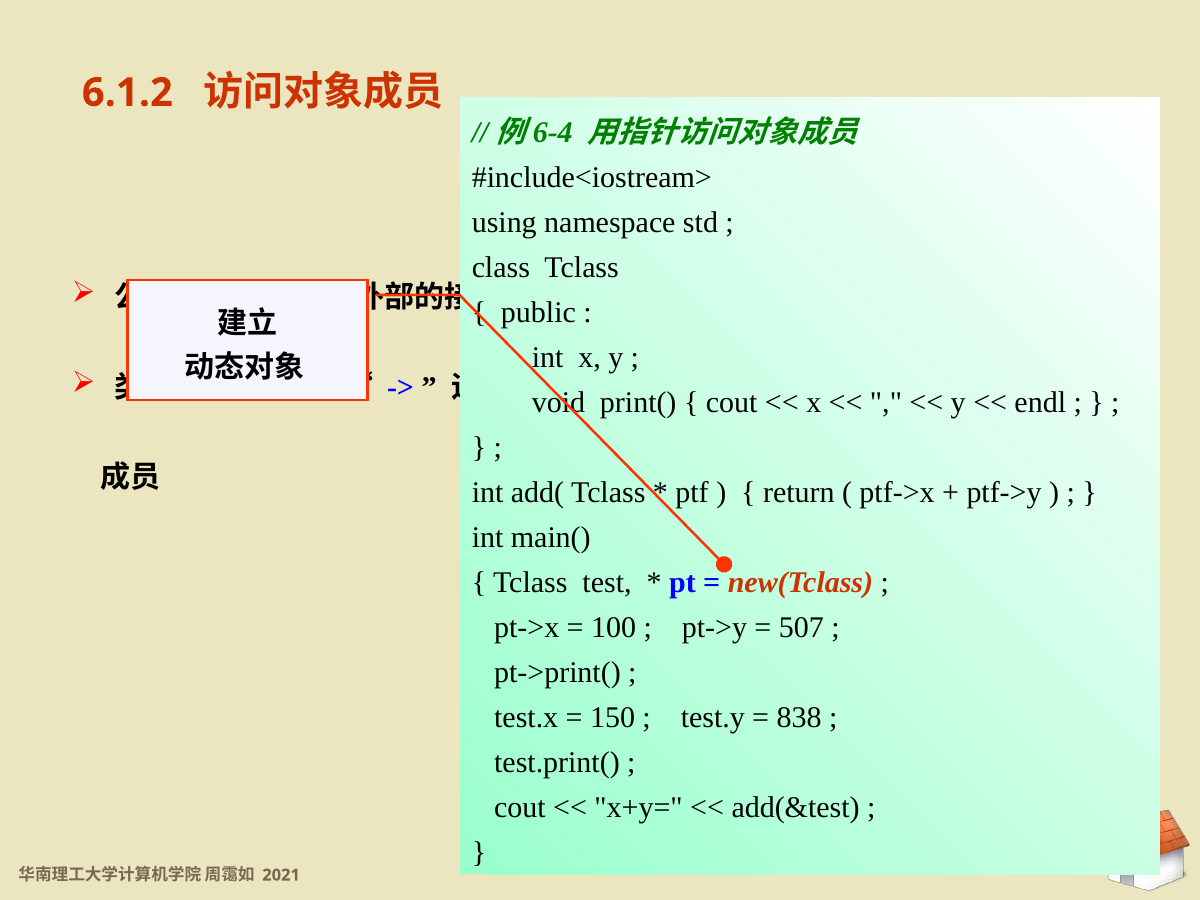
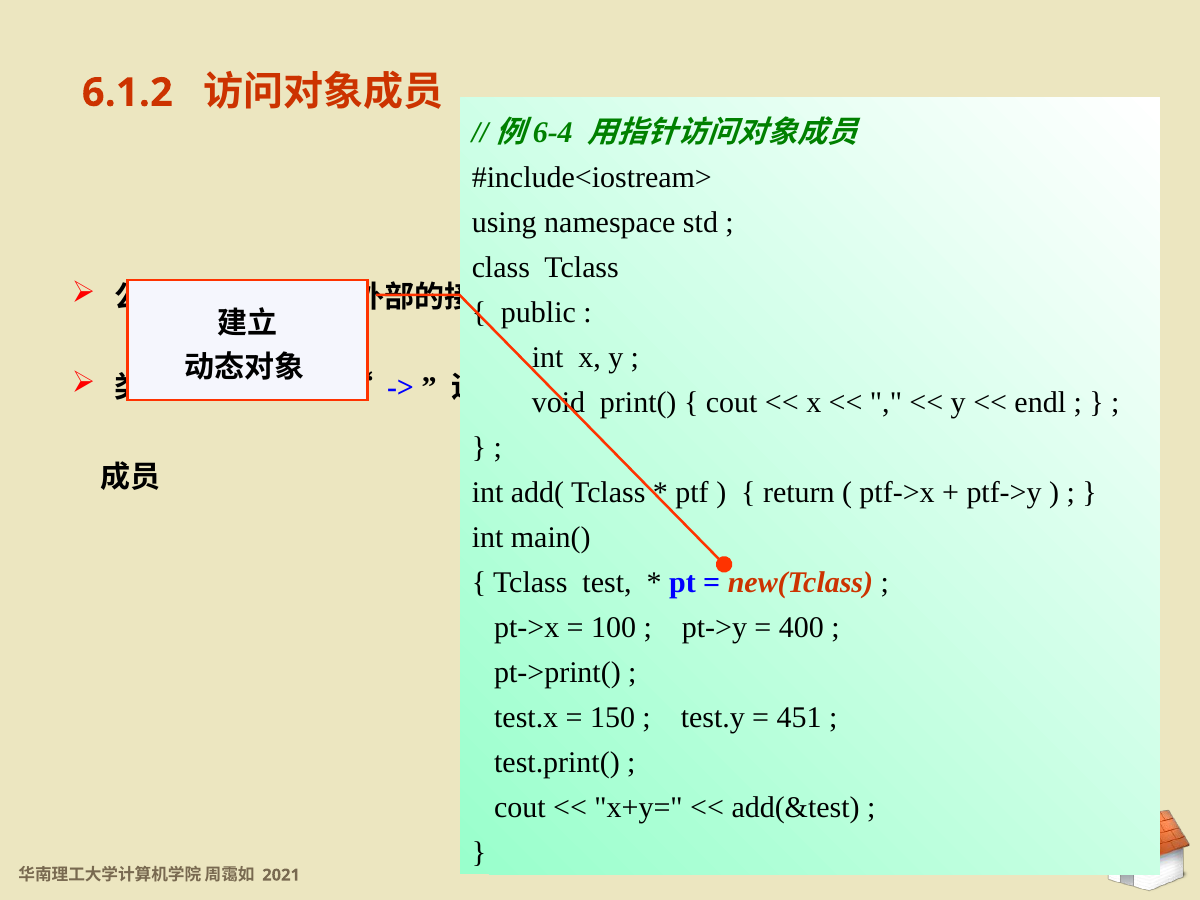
507: 507 -> 400 (801, 628)
838: 838 -> 451 (799, 718)
